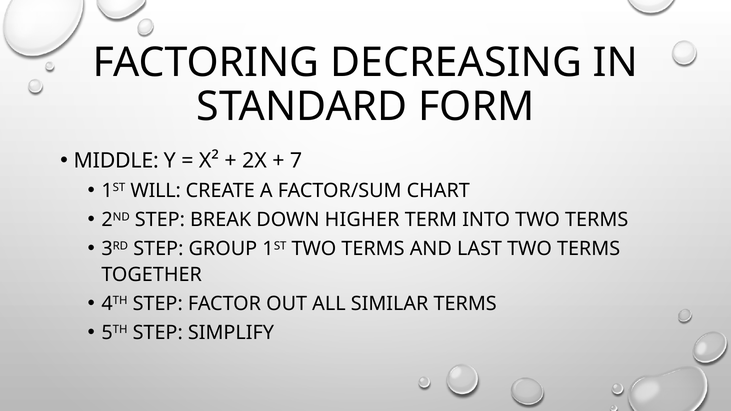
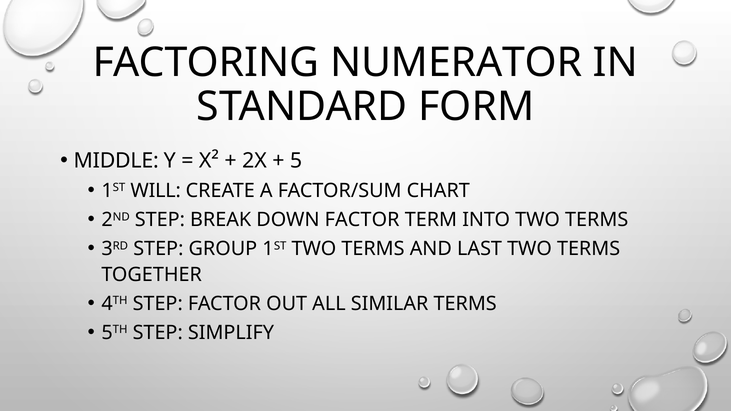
DECREASING: DECREASING -> NUMERATOR (456, 62)
7: 7 -> 5 (296, 161)
DOWN HIGHER: HIGHER -> FACTOR (362, 220)
